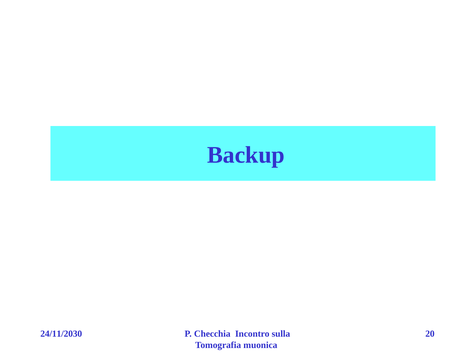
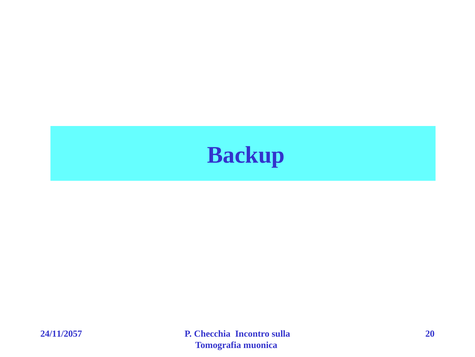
24/11/2030: 24/11/2030 -> 24/11/2057 (61, 333)
